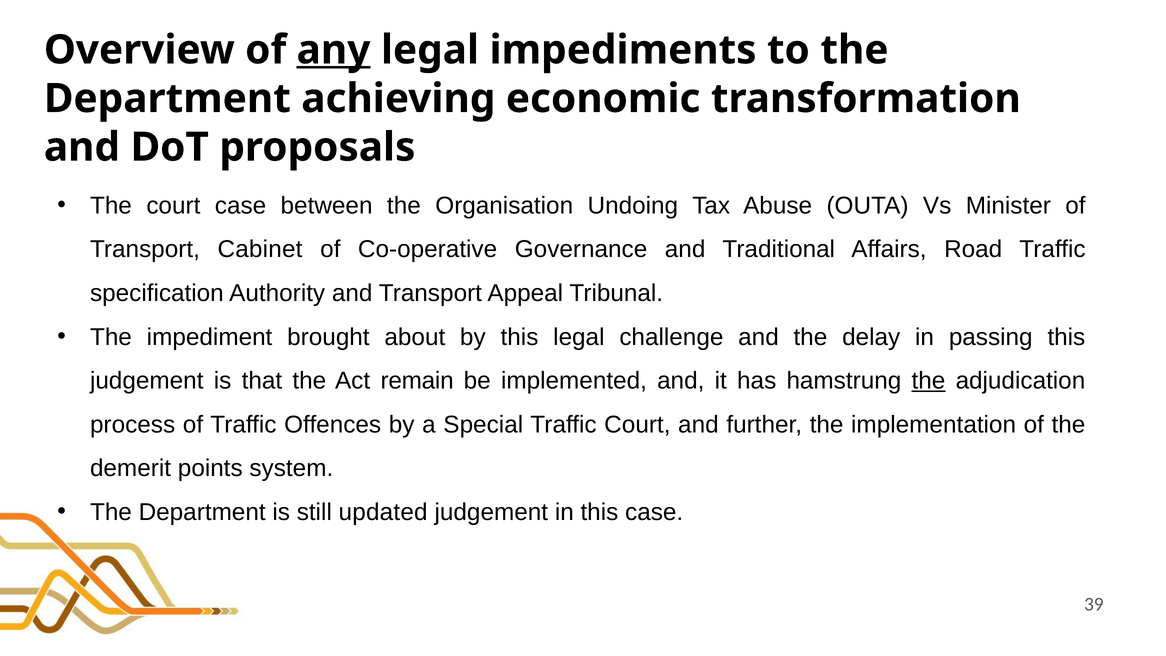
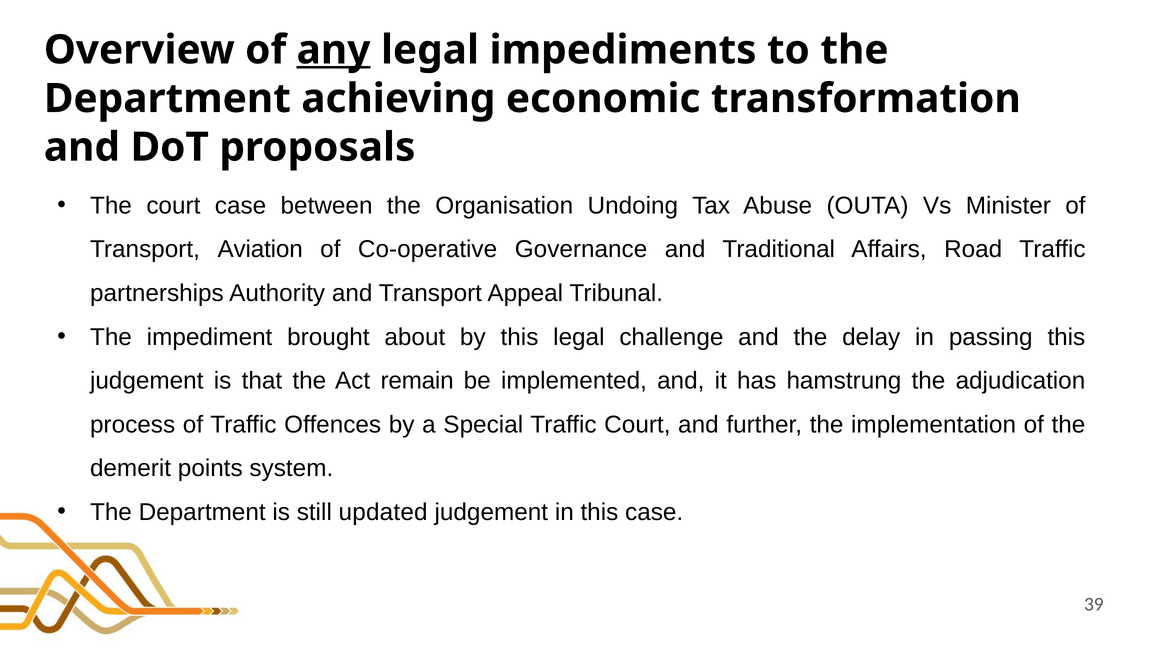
Cabinet: Cabinet -> Aviation (260, 249)
specification: specification -> partnerships (157, 293)
the underline: present -> none (928, 381)
